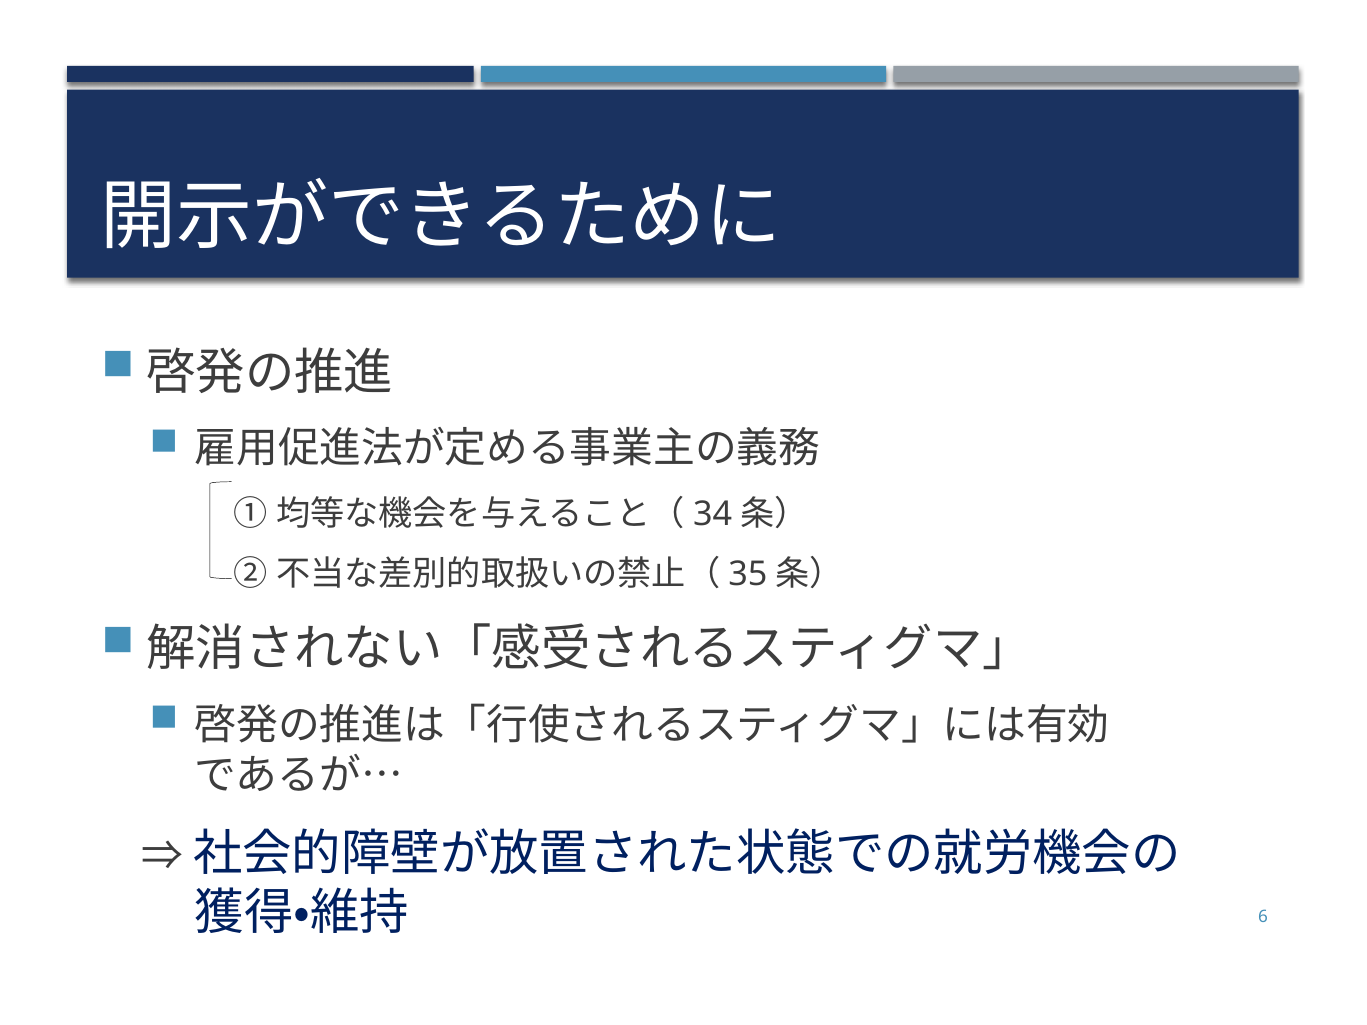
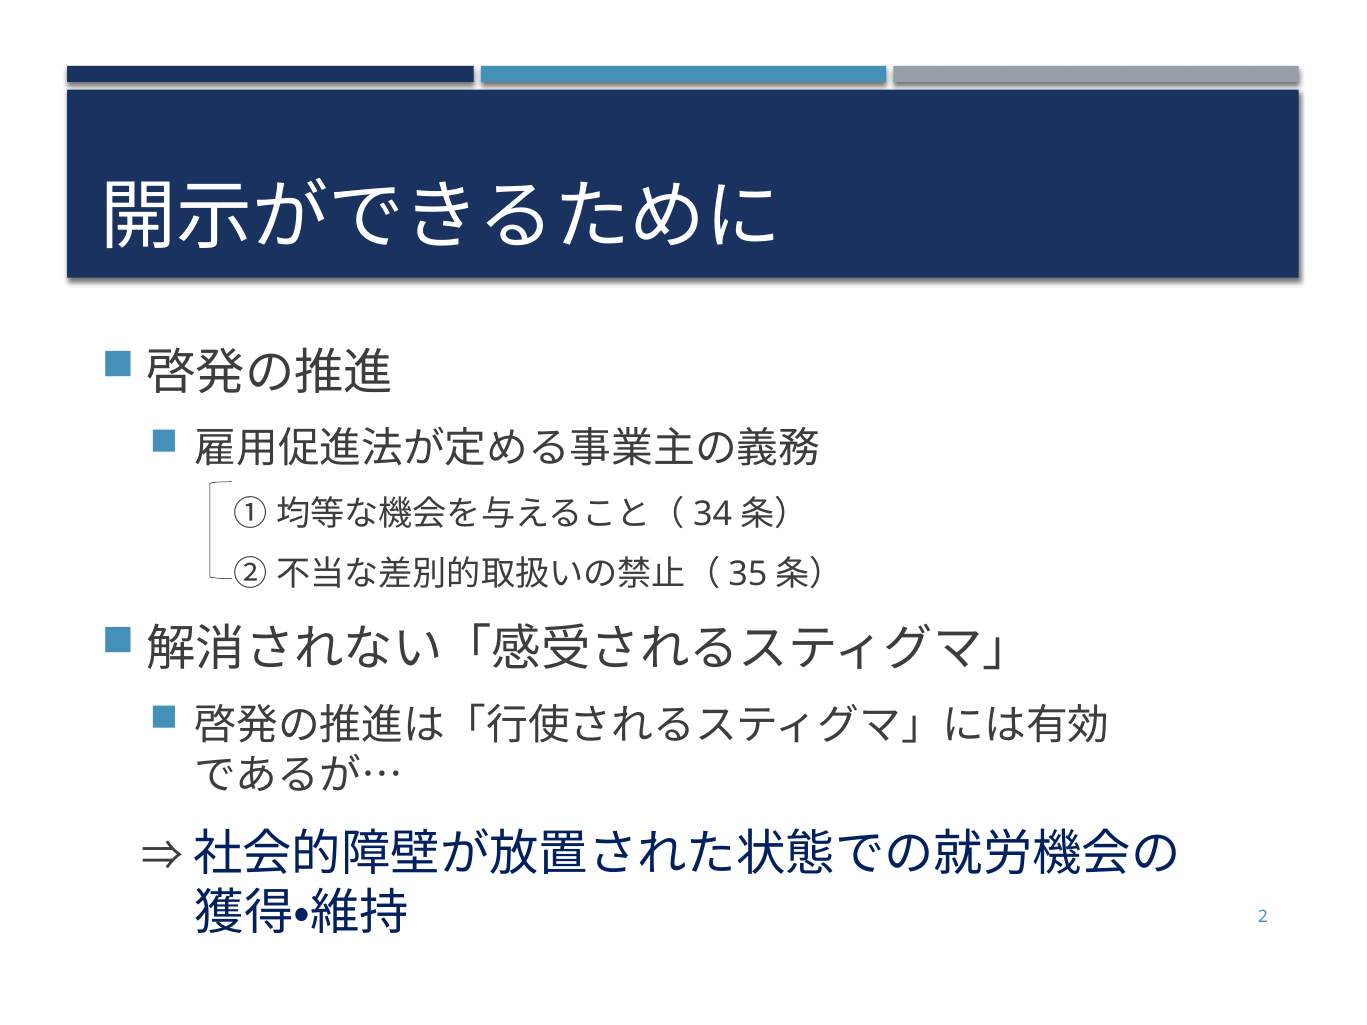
6: 6 -> 2 (1263, 918)
